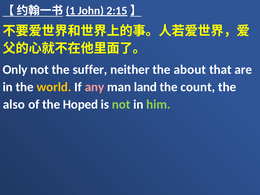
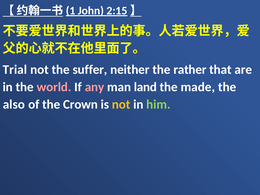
Only: Only -> Trial (15, 70)
about: about -> rather (190, 70)
world colour: yellow -> pink (54, 87)
count: count -> made (198, 87)
Hoped: Hoped -> Crown (80, 104)
not colour: light green -> yellow (121, 104)
